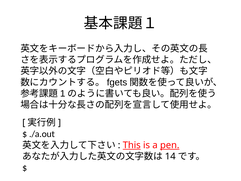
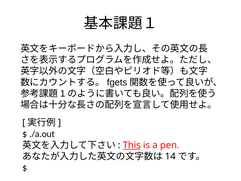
pen underline: present -> none (170, 145)
